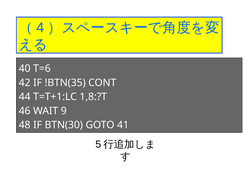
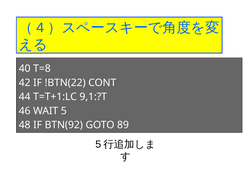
T=6: T=6 -> T=8 (42, 69)
!BTN(35: !BTN(35 -> !BTN(22 (65, 83)
1,8:?T: 1,8:?T -> 9,1:?T (93, 97)
WAIT 9: 9 -> 5 (64, 111)
BTN(30: BTN(30 -> BTN(92 (64, 125)
41: 41 -> 89 (123, 125)
